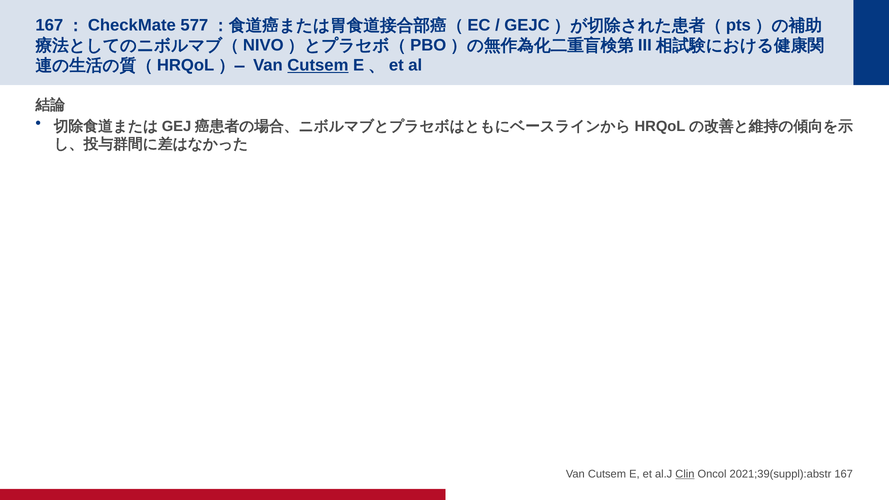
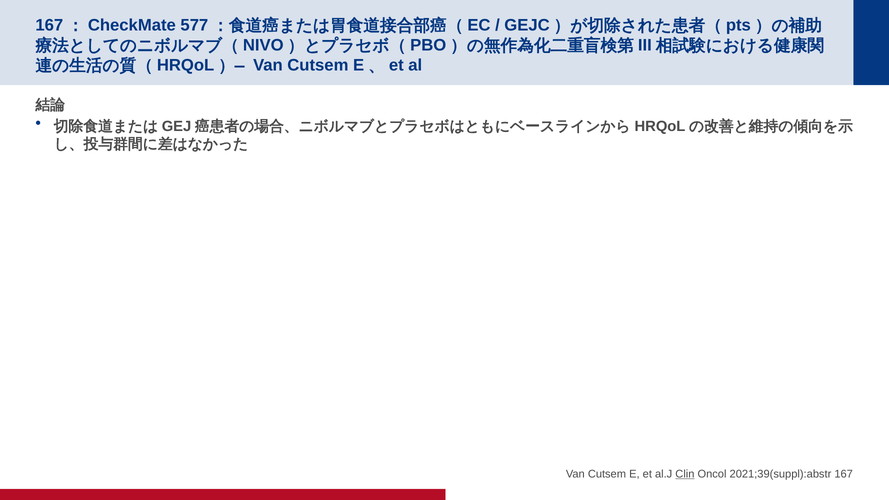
Cutsem underline: present -> none (318, 65)
